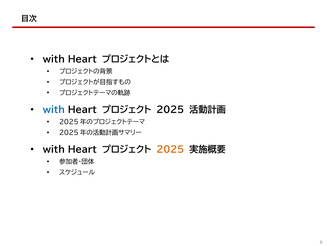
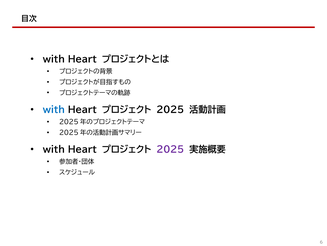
2025 colour: orange -> purple (170, 149)
